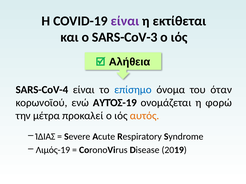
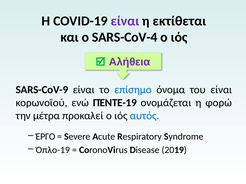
SARS-CoV-3: SARS-CoV-3 -> SARS-CoV-4 (125, 37)
Αλήθεια colour: black -> purple (130, 62)
SARS-CoV-4: SARS-CoV-4 -> SARS-CoV-9 (42, 90)
του όταν: όταν -> είναι (221, 90)
ΑΥΤΌΣ-19: ΑΥΤΌΣ-19 -> ΠΈΝΤΕ-19 (115, 103)
αυτός colour: orange -> blue (145, 116)
ΊΔΙΑΣ: ΊΔΙΑΣ -> ΈΡΓΟ (45, 137)
Λιμός-19: Λιμός-19 -> Όπλο-19 (53, 150)
